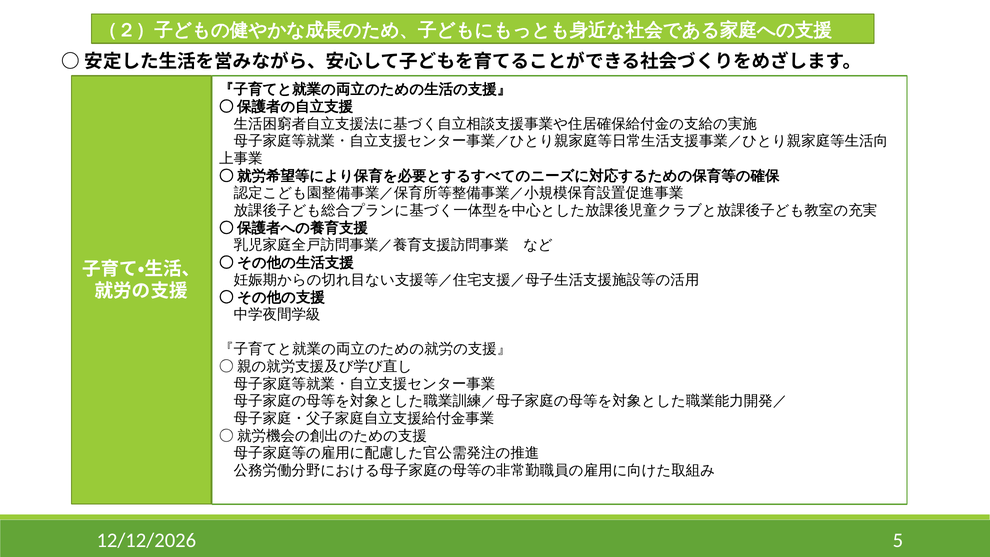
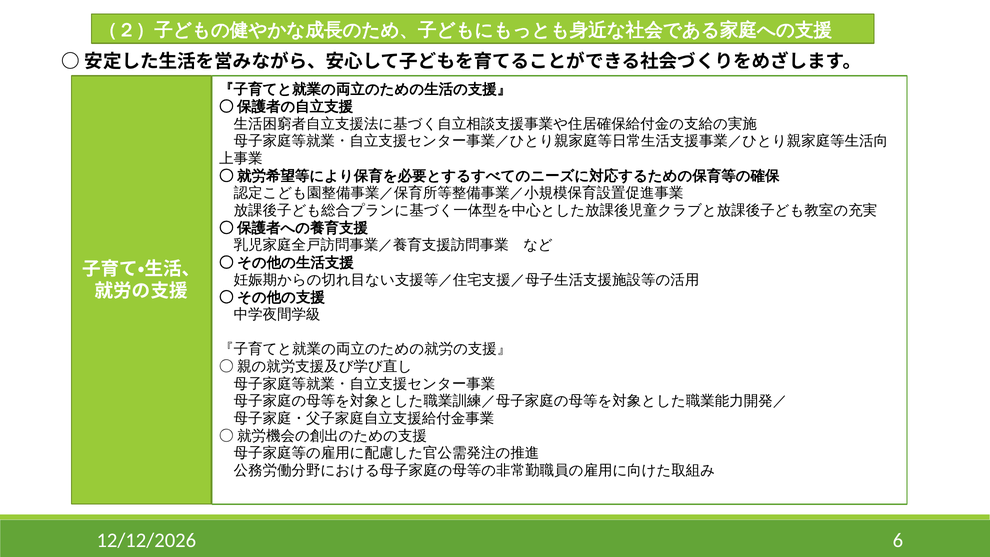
5: 5 -> 6 (898, 541)
